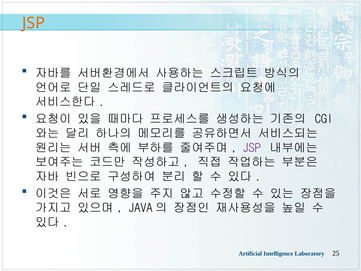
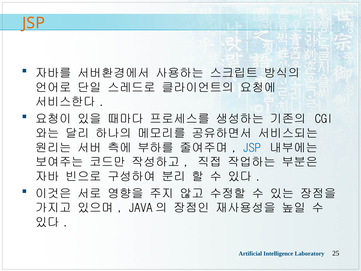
JSP colour: purple -> blue (252, 148)
